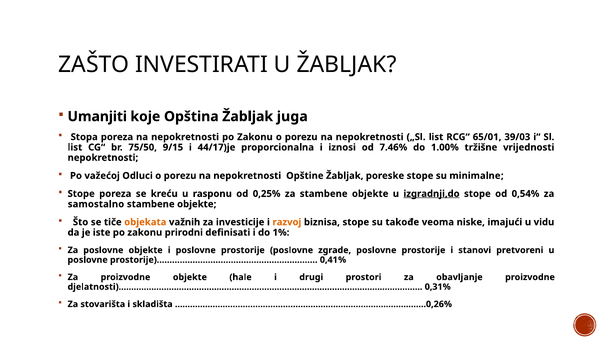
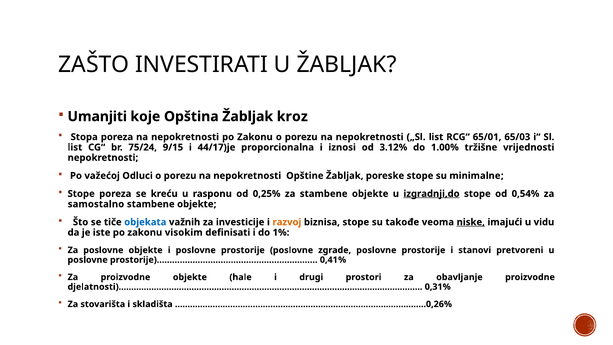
juga: juga -> kroz (292, 116)
39/03: 39/03 -> 65/03 (517, 137)
75/50: 75/50 -> 75/24 (143, 147)
7.46%: 7.46% -> 3.12% (393, 147)
objekata colour: orange -> blue (145, 222)
niske underline: none -> present (471, 222)
prirodni: prirodni -> visokim (184, 232)
